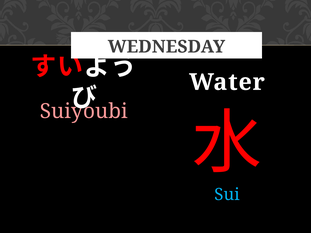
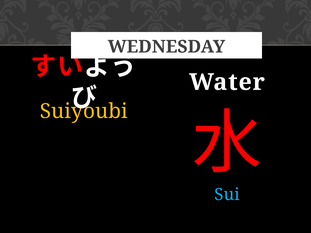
Suiyoubi colour: pink -> yellow (84, 111)
